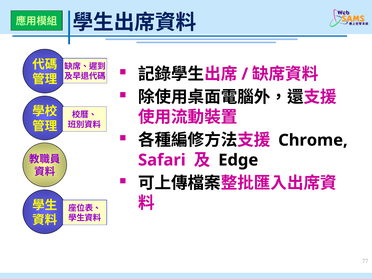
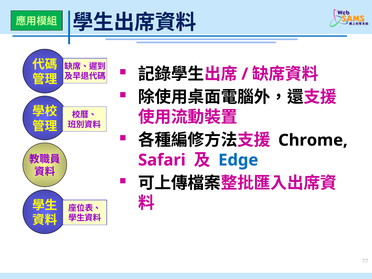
Edge colour: black -> blue (238, 160)
